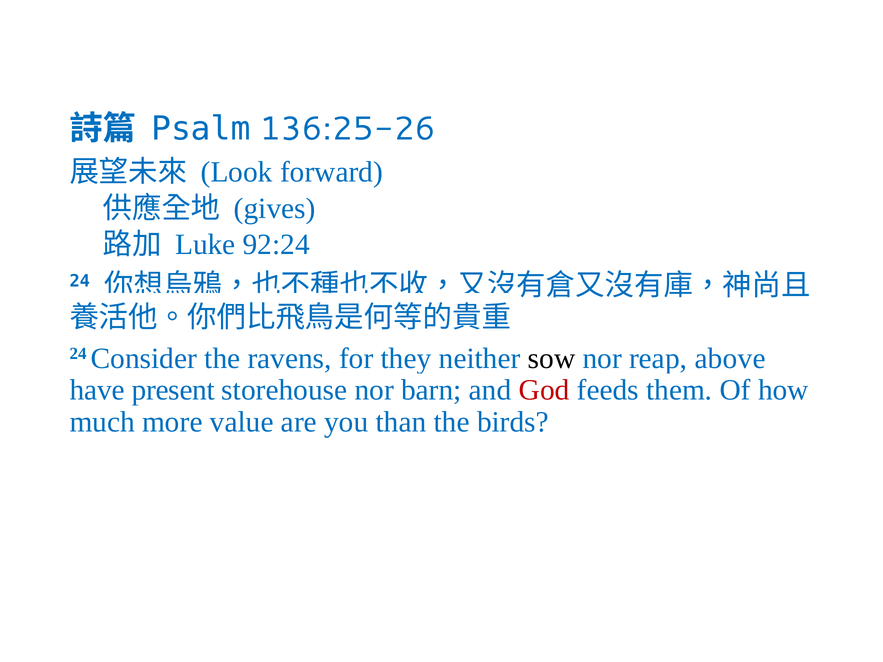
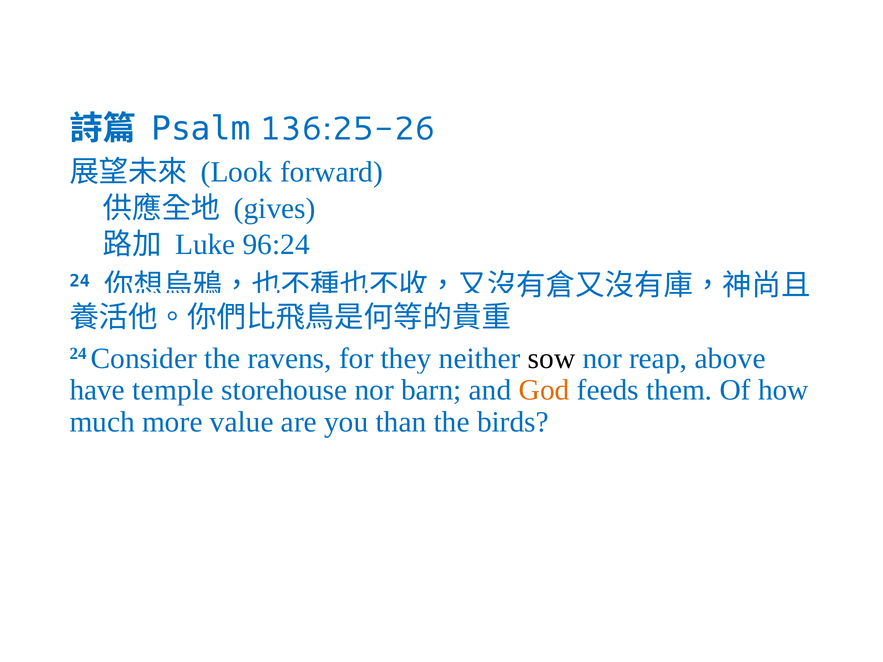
92:24: 92:24 -> 96:24 (276, 245)
present: present -> temple (173, 390)
God colour: red -> orange (544, 390)
